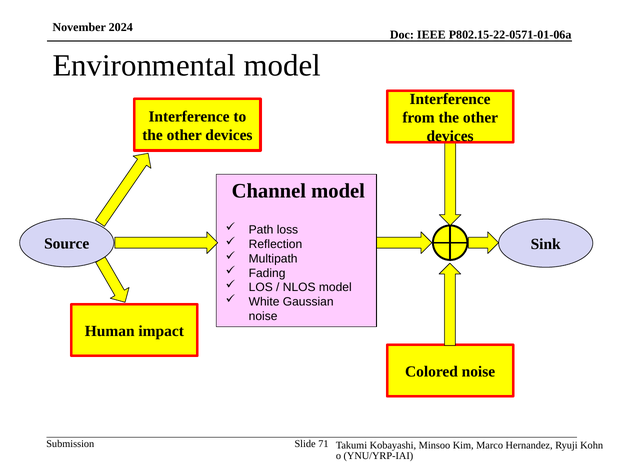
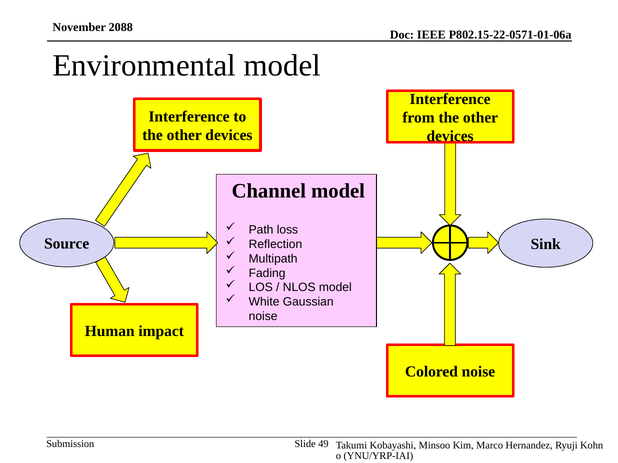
2024: 2024 -> 2088 (121, 28)
71: 71 -> 49 (323, 445)
